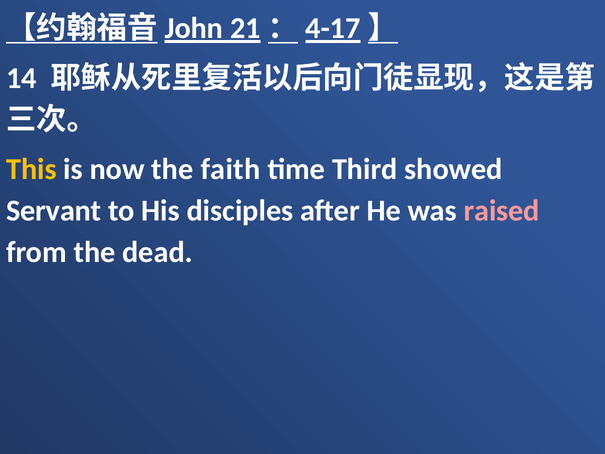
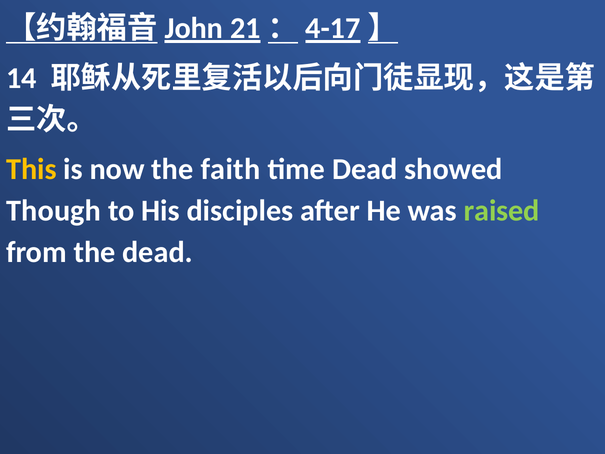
time Third: Third -> Dead (365, 169)
Servant: Servant -> Though (54, 211)
raised colour: pink -> light green (502, 211)
